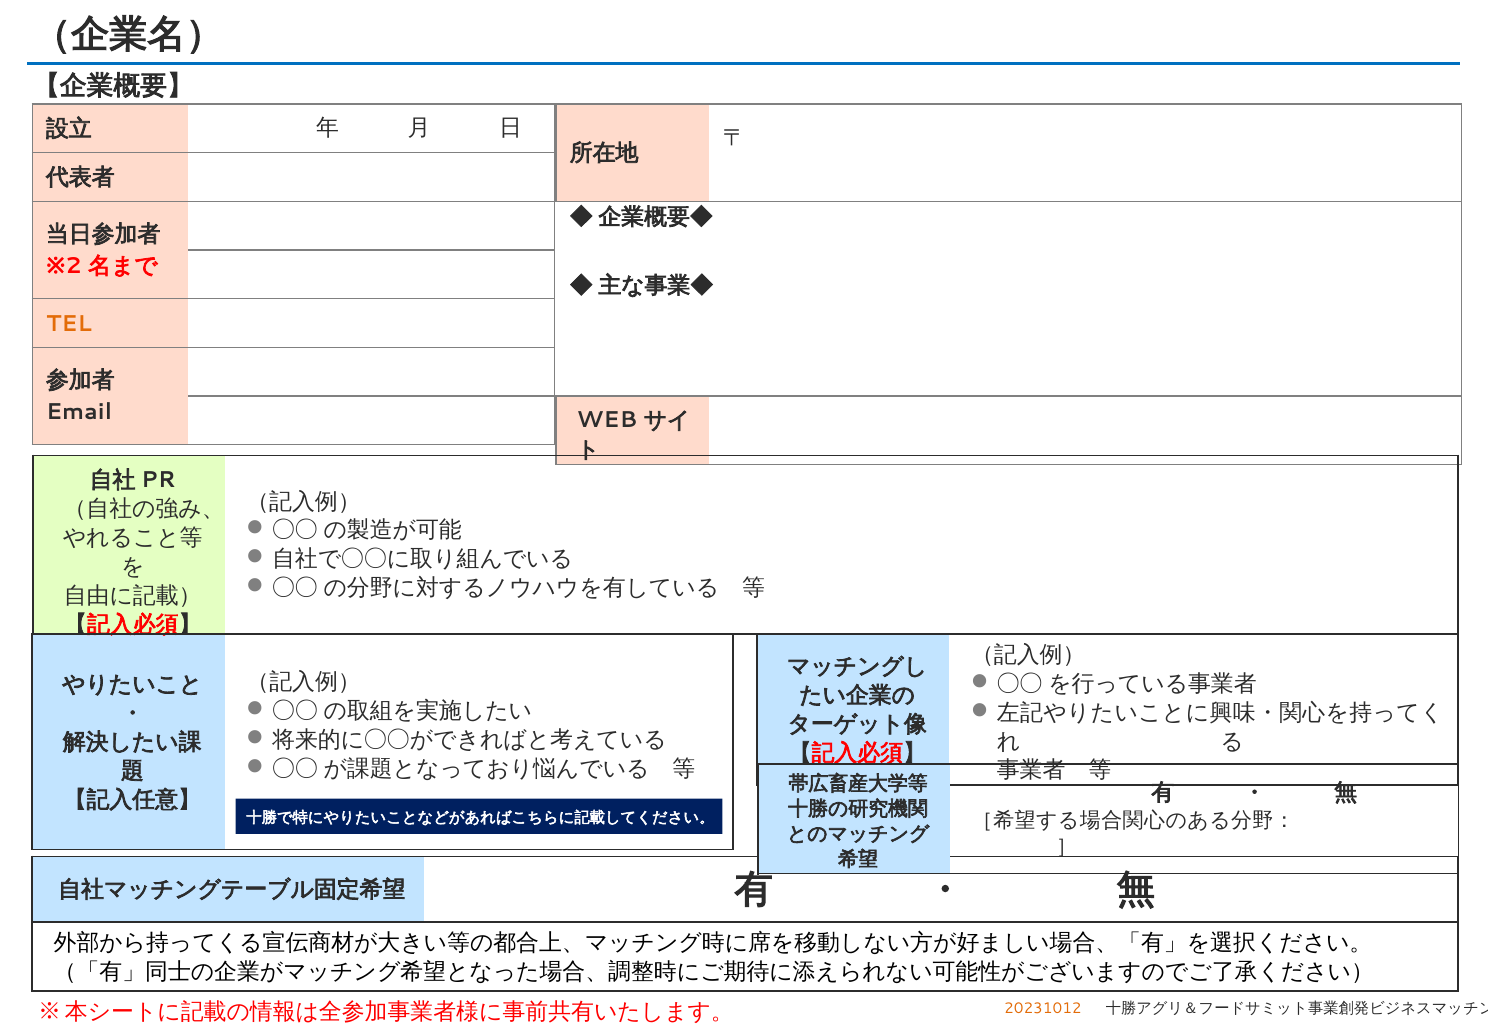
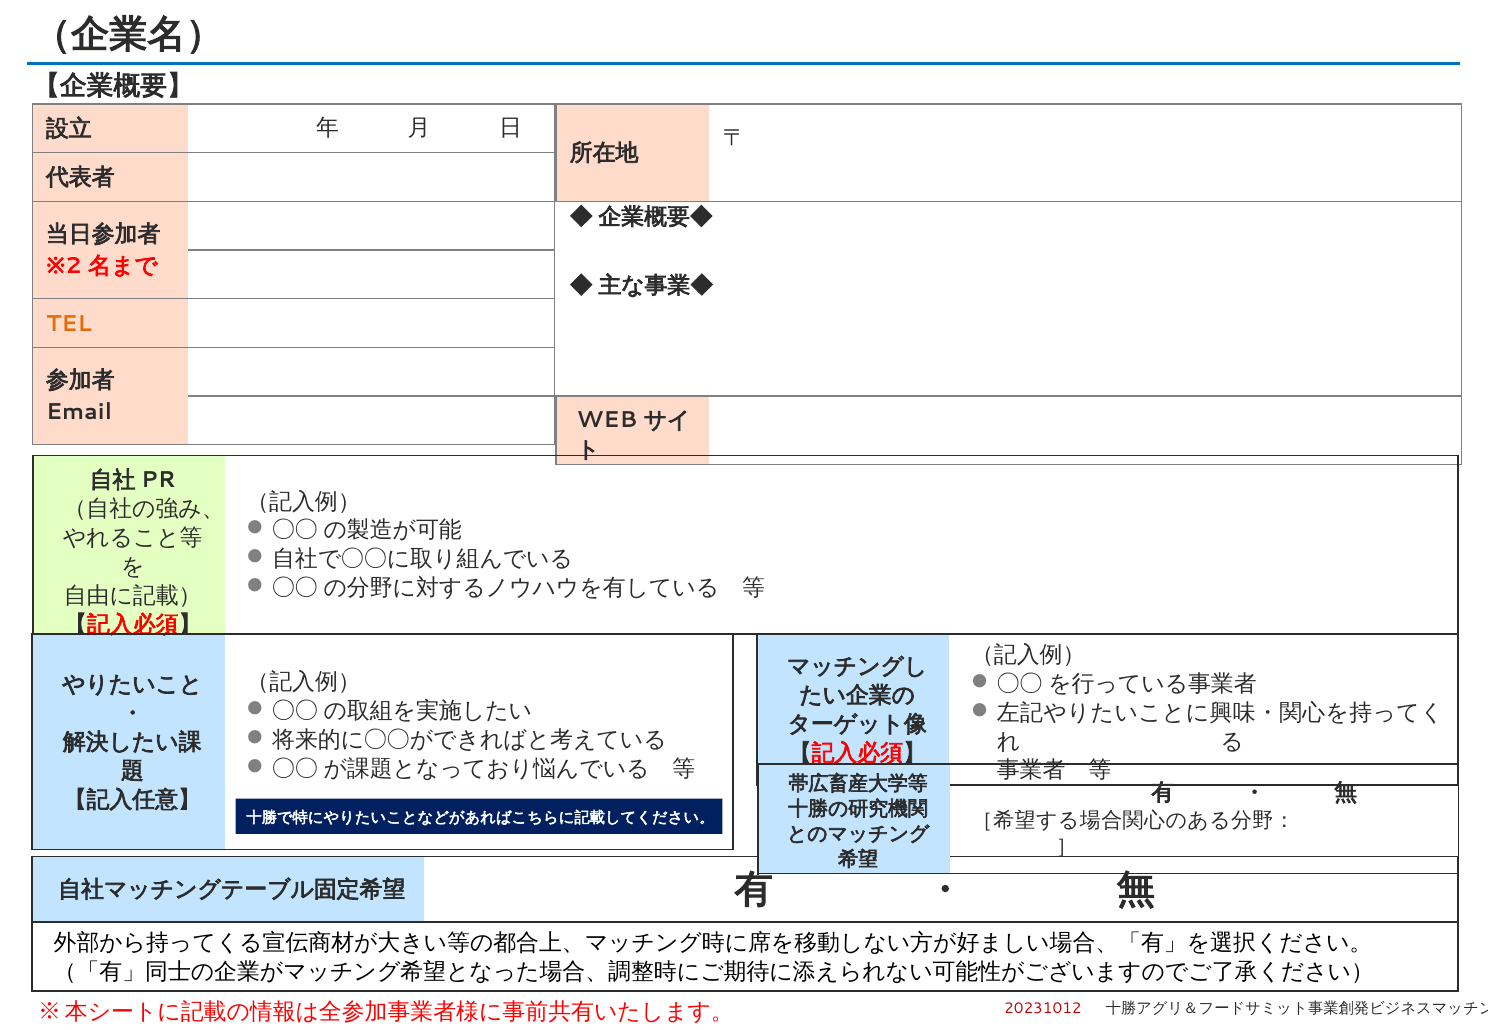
20231012 colour: orange -> red (1043, 1009)
